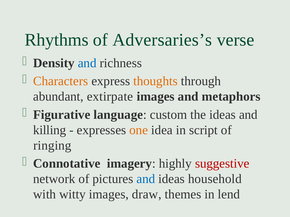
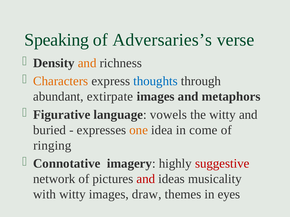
Rhythms: Rhythms -> Speaking (57, 40)
and colour: blue -> orange (87, 63)
thoughts colour: orange -> blue (155, 81)
custom: custom -> vowels (168, 115)
the ideas: ideas -> witty (223, 115)
killing: killing -> buried (50, 130)
script: script -> come (203, 130)
and colour: blue -> red (146, 179)
household: household -> musicality (215, 179)
lend: lend -> eyes (229, 195)
